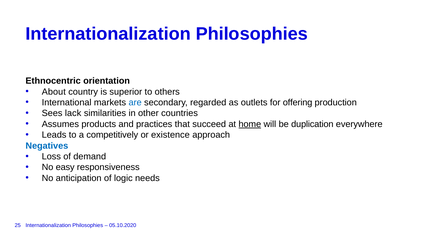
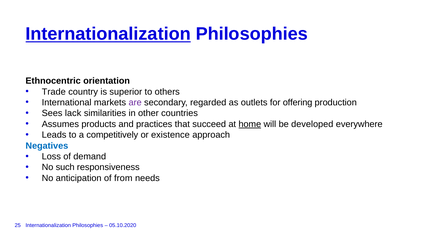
Internationalization underline: none -> present (108, 34)
About: About -> Trade (54, 92)
are colour: blue -> purple (135, 103)
duplication: duplication -> developed (312, 124)
easy: easy -> such (65, 168)
logic: logic -> from (123, 179)
